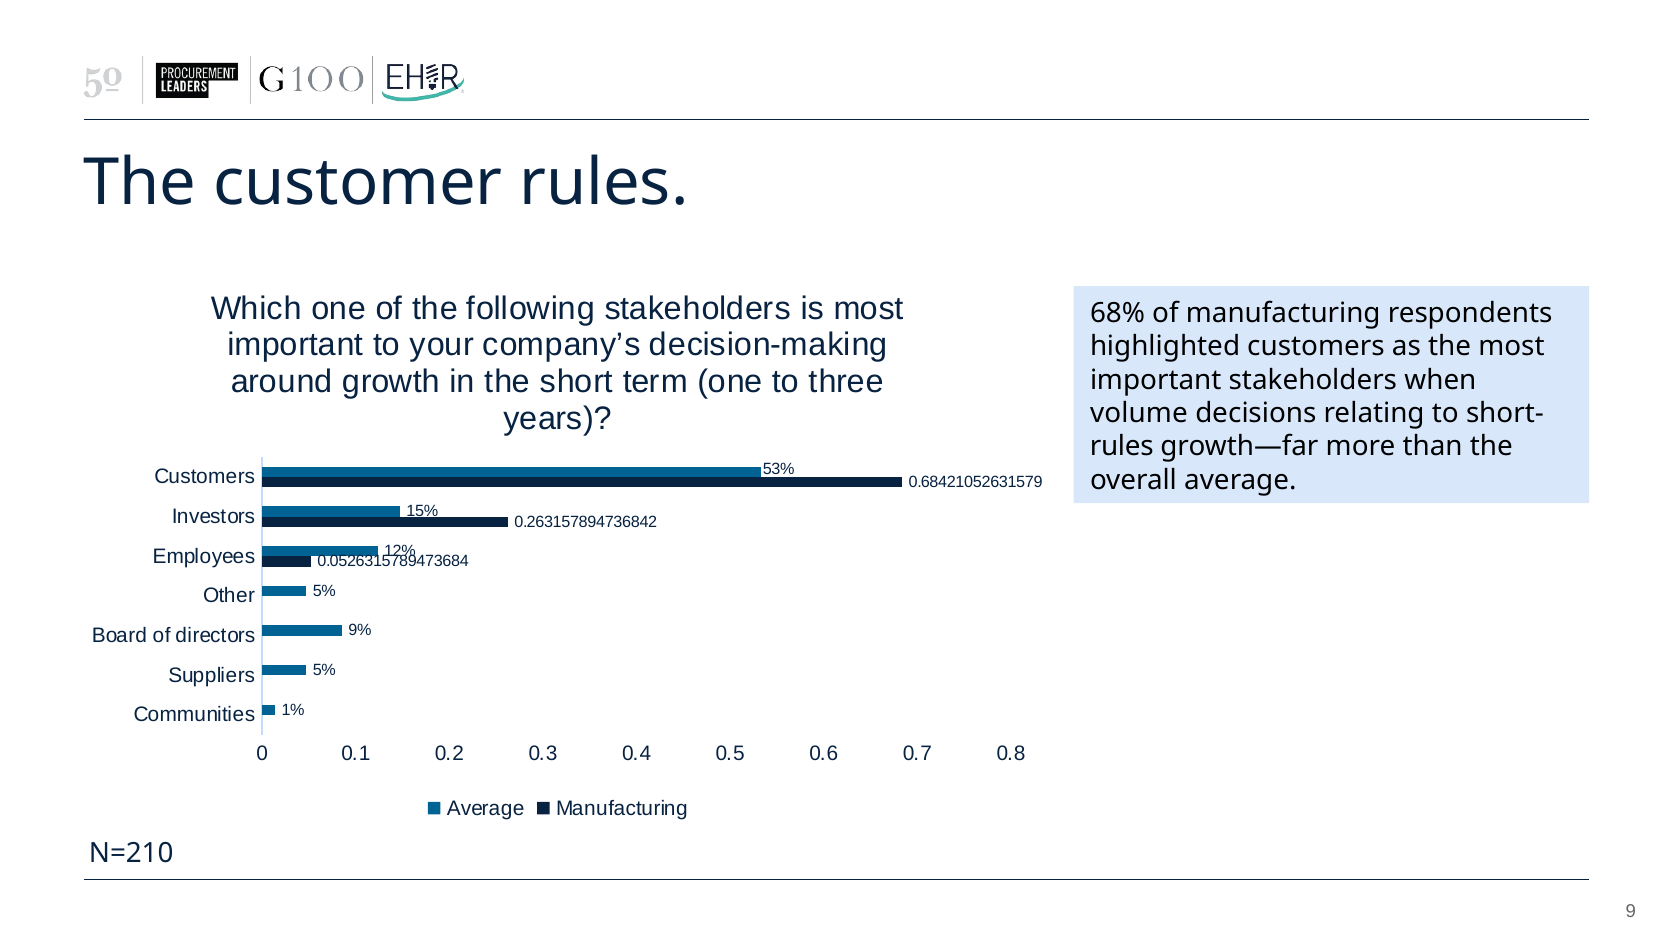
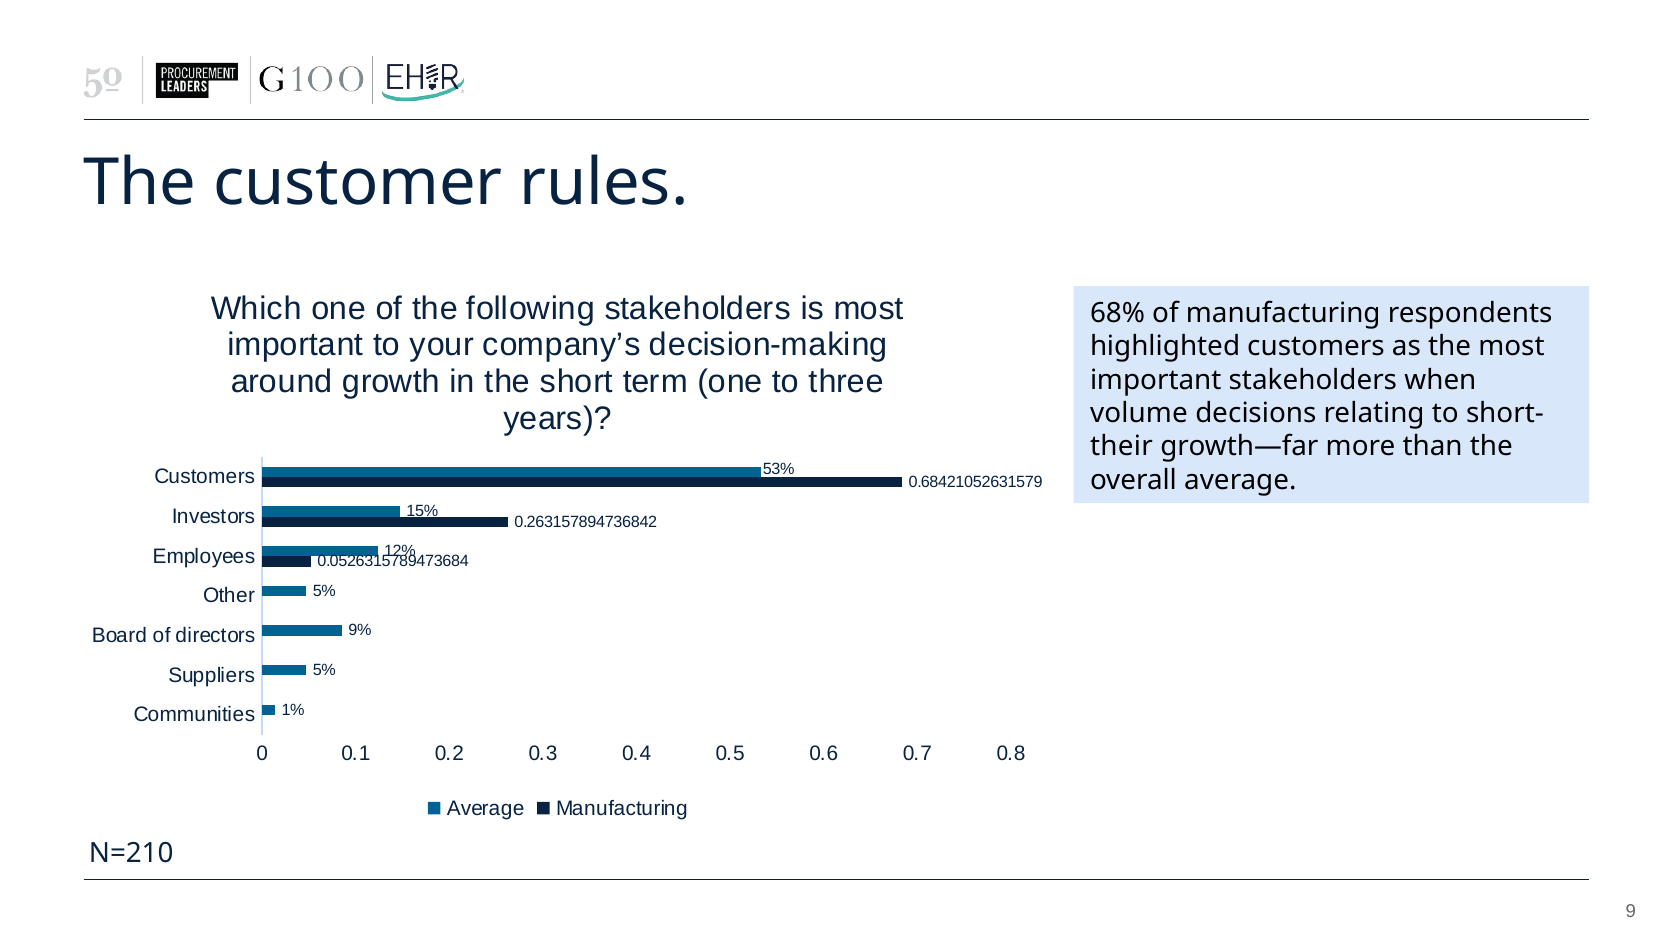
rules: rules -> their (1121, 447)
